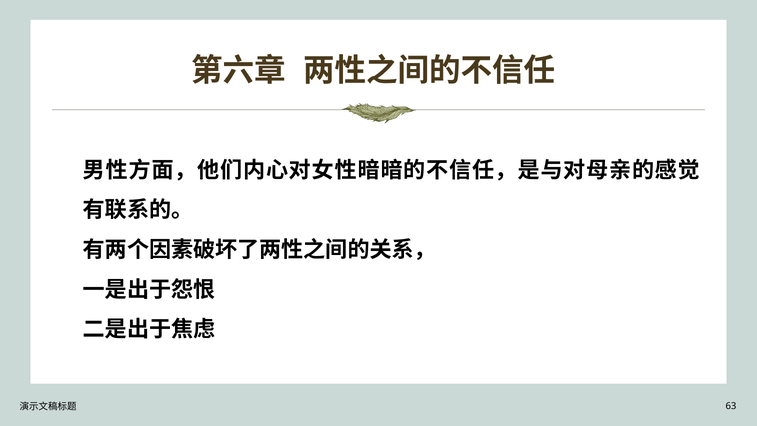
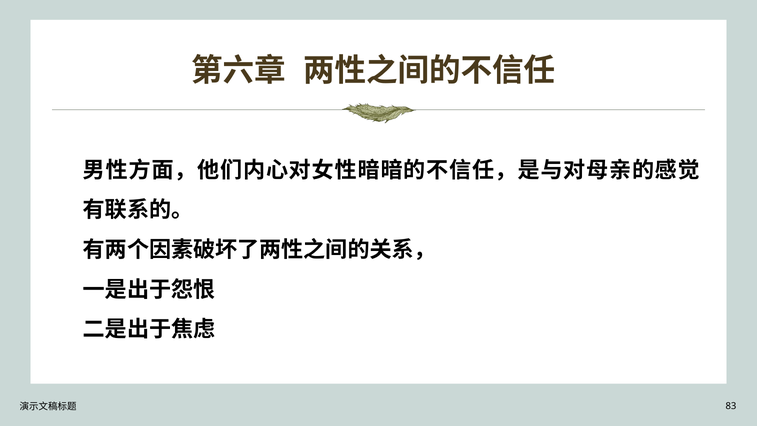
63: 63 -> 83 (731, 406)
